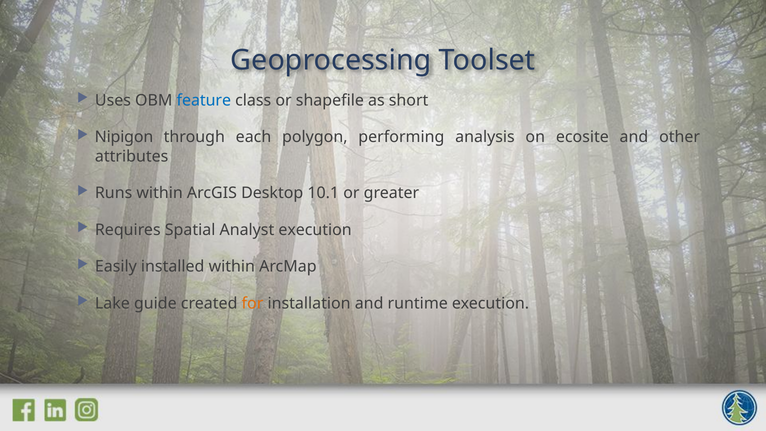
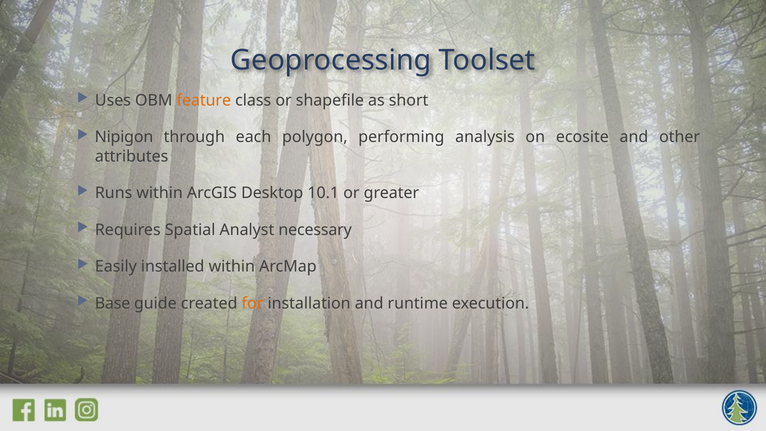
feature colour: blue -> orange (204, 100)
Analyst execution: execution -> necessary (315, 230)
Lake: Lake -> Base (113, 303)
